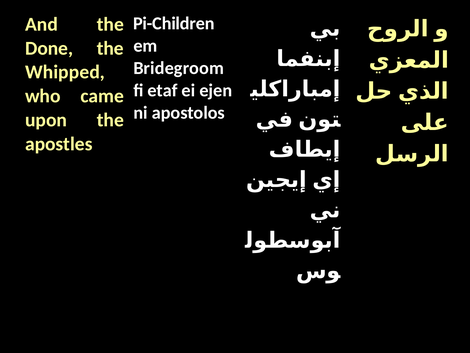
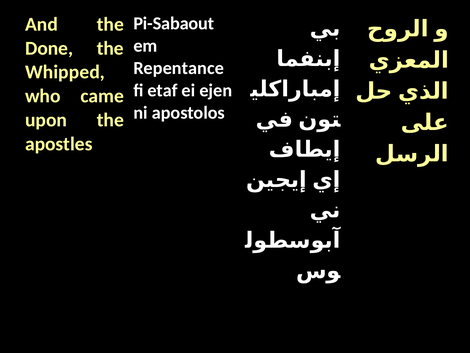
Pi-Children: Pi-Children -> Pi-Sabaout (174, 23)
Bridegroom: Bridegroom -> Repentance (179, 68)
